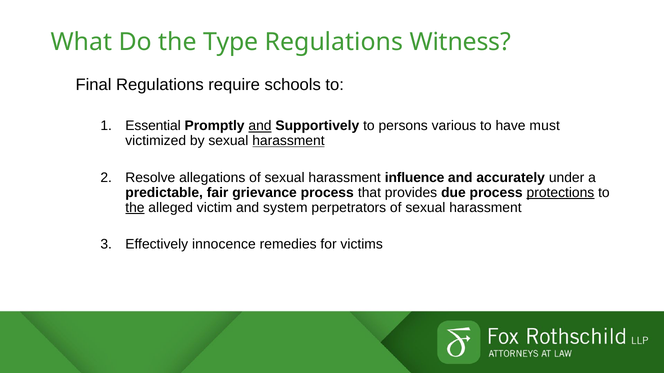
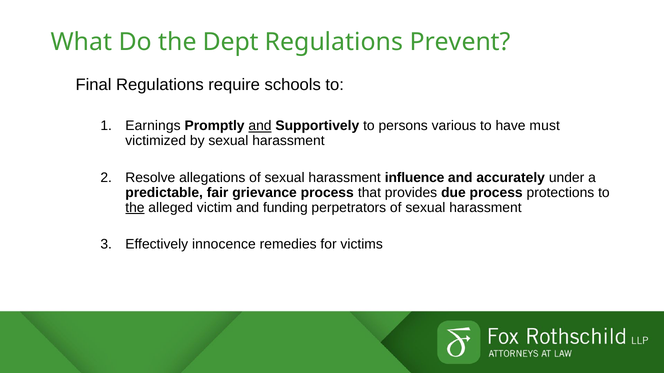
Type: Type -> Dept (231, 42)
Witness: Witness -> Prevent (460, 42)
Essential: Essential -> Earnings (153, 126)
harassment underline: present -> none (288, 141)
protections underline: present -> none (560, 193)
system: system -> funding (285, 208)
